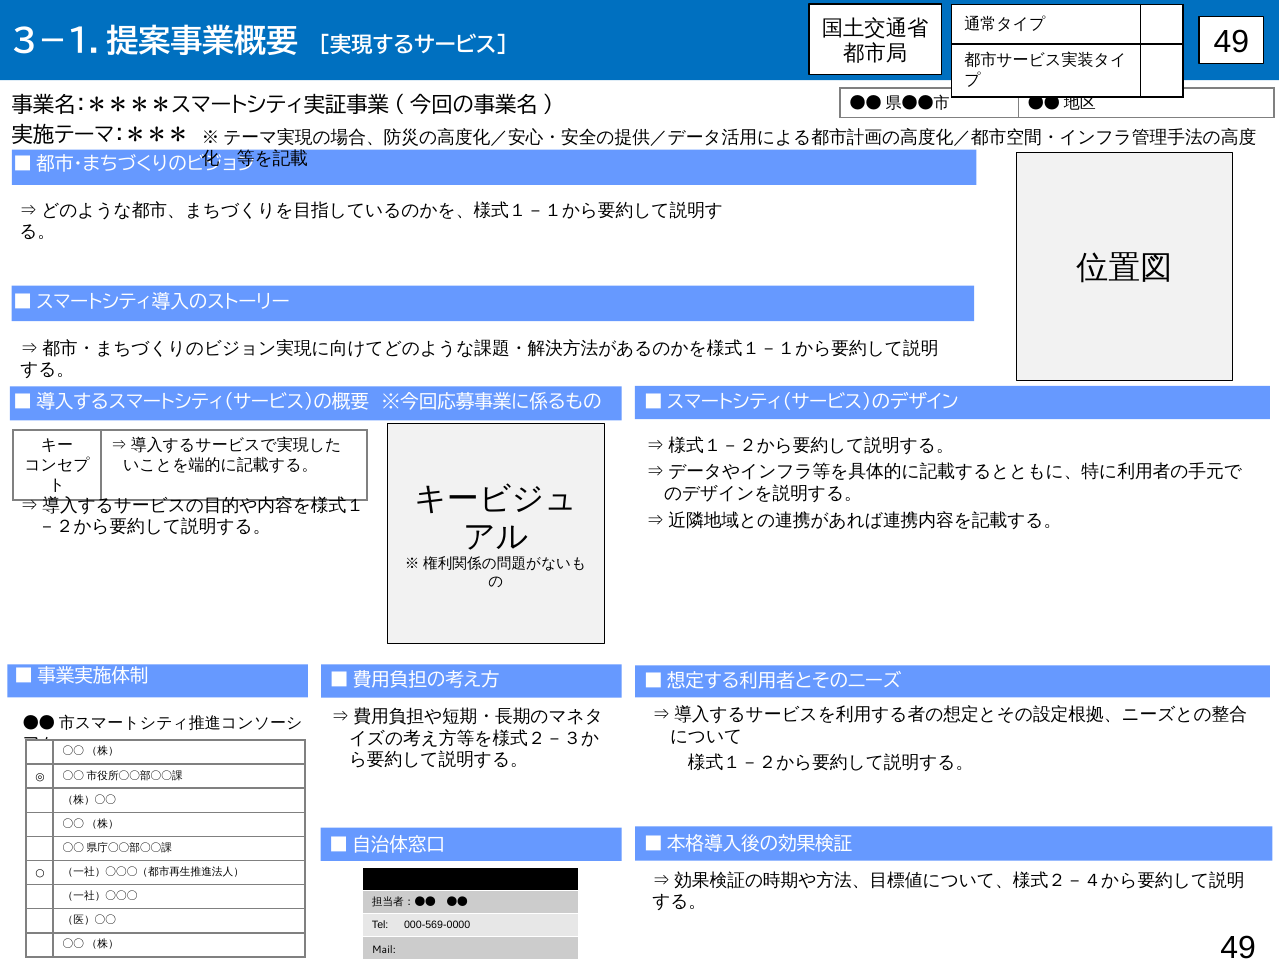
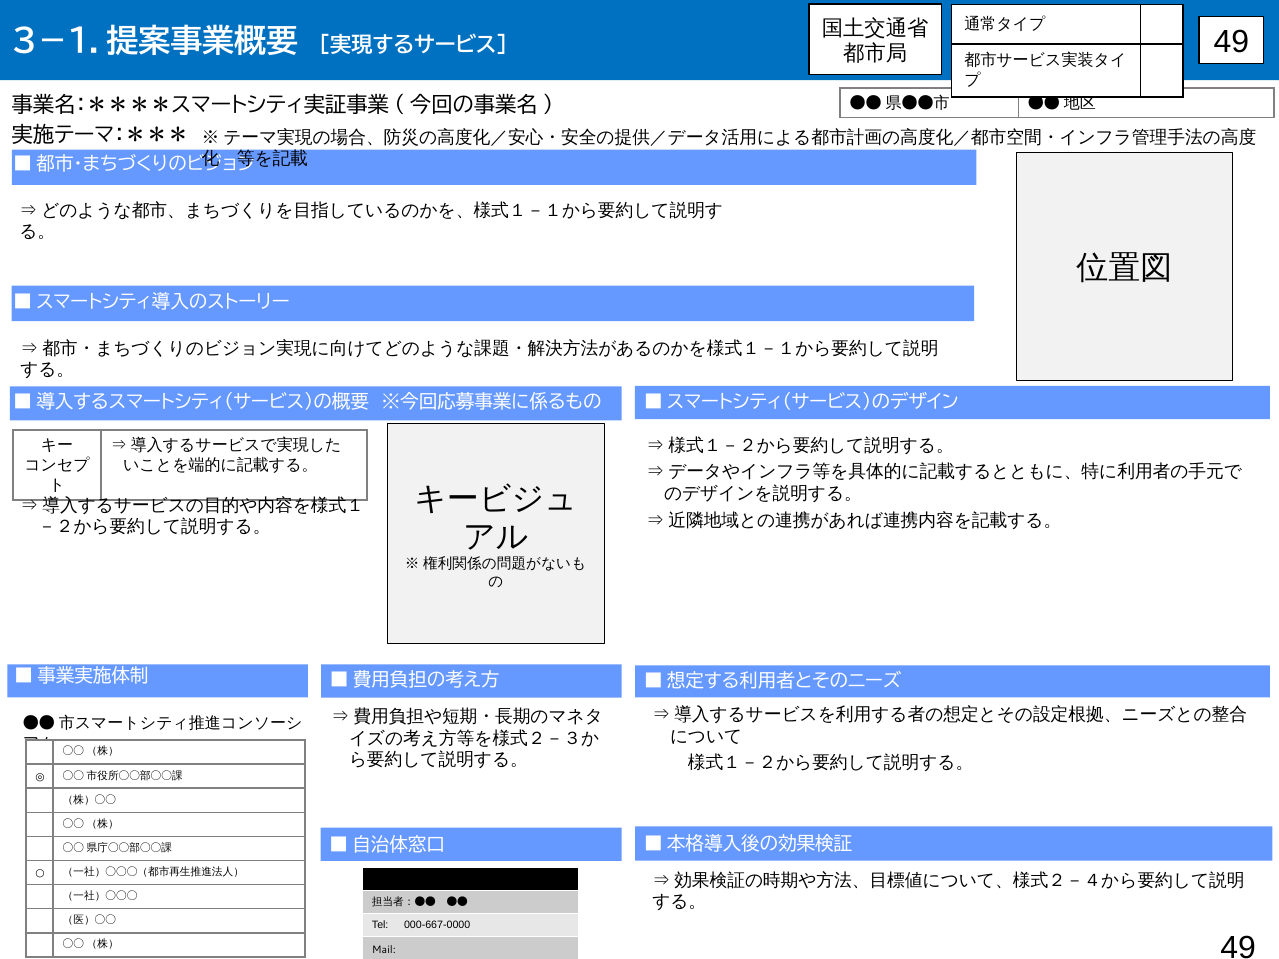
000-569-0000: 000-569-0000 -> 000-667-0000 (437, 925)
